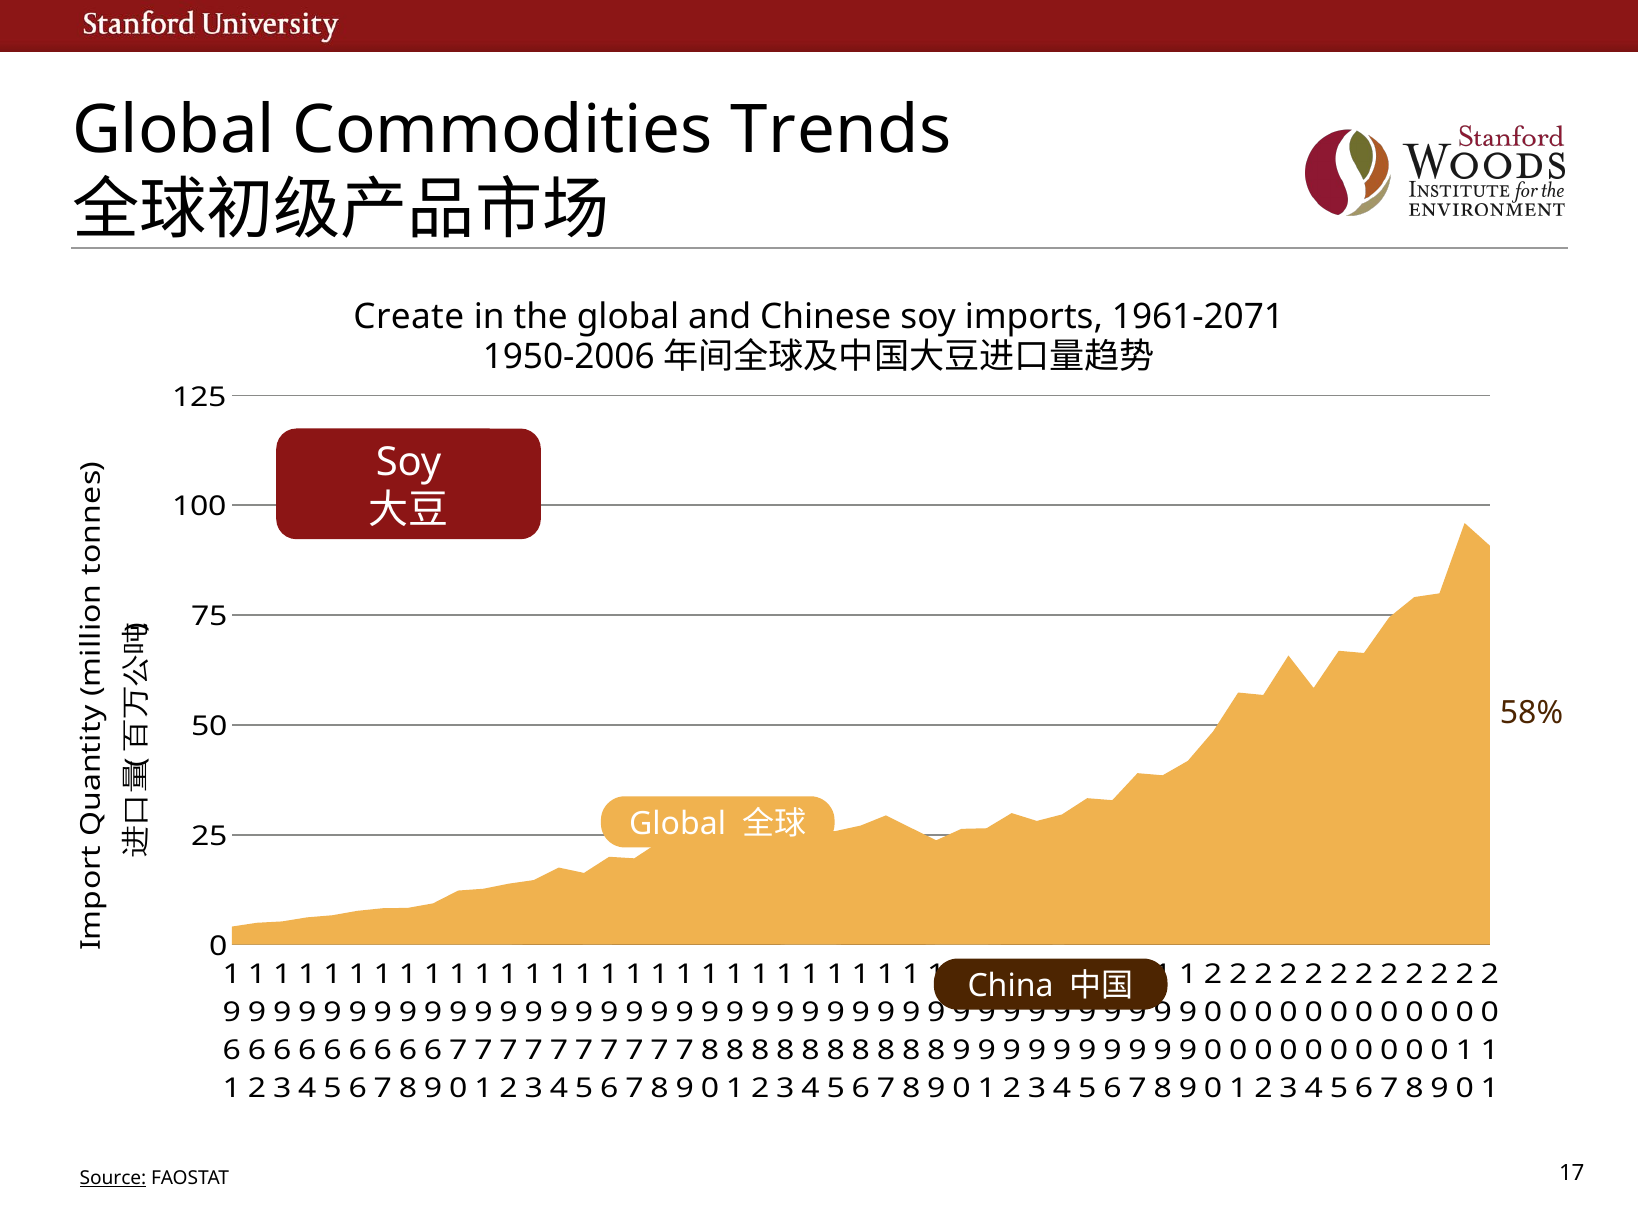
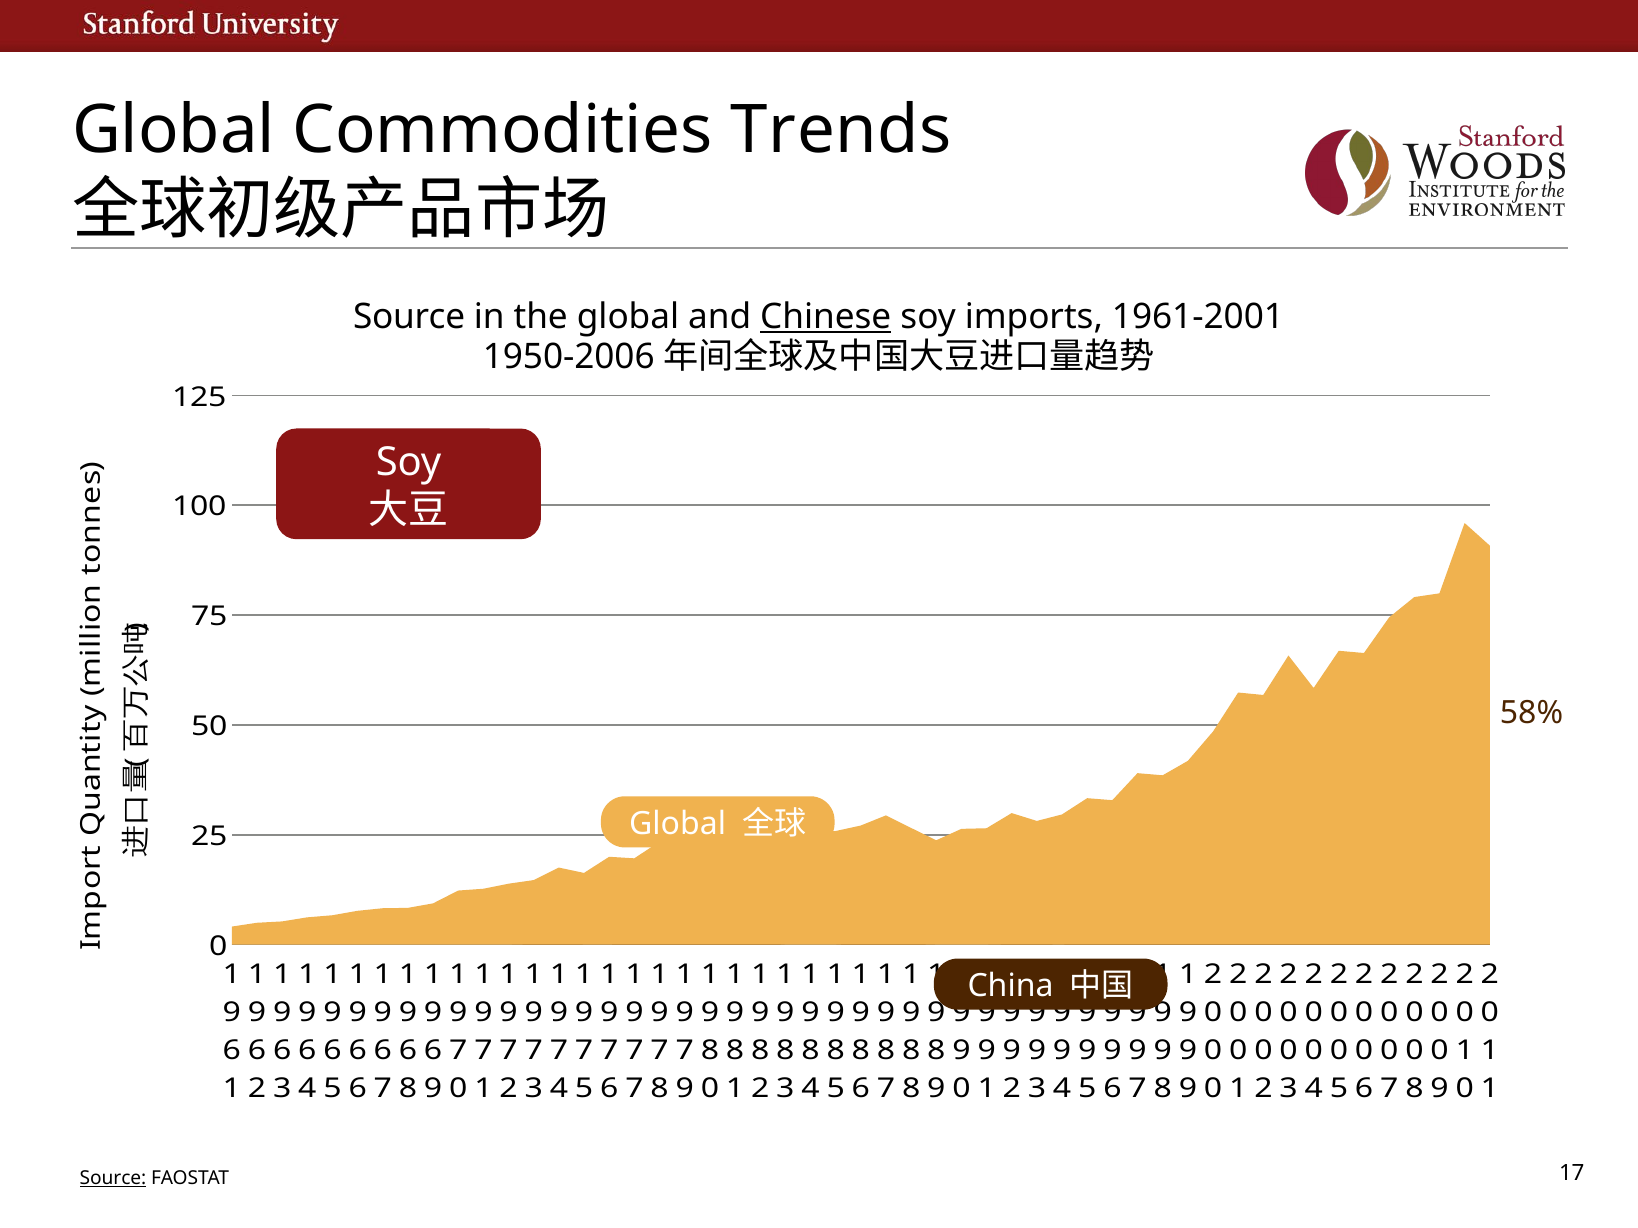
Create: Create -> Source (409, 317)
Chinese underline: none -> present (826, 317)
1961-2071: 1961-2071 -> 1961-2001 (1198, 317)
